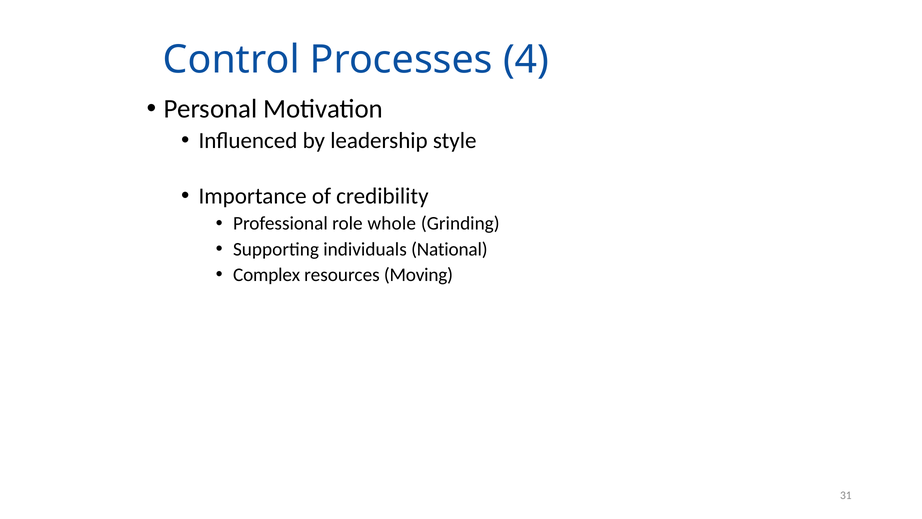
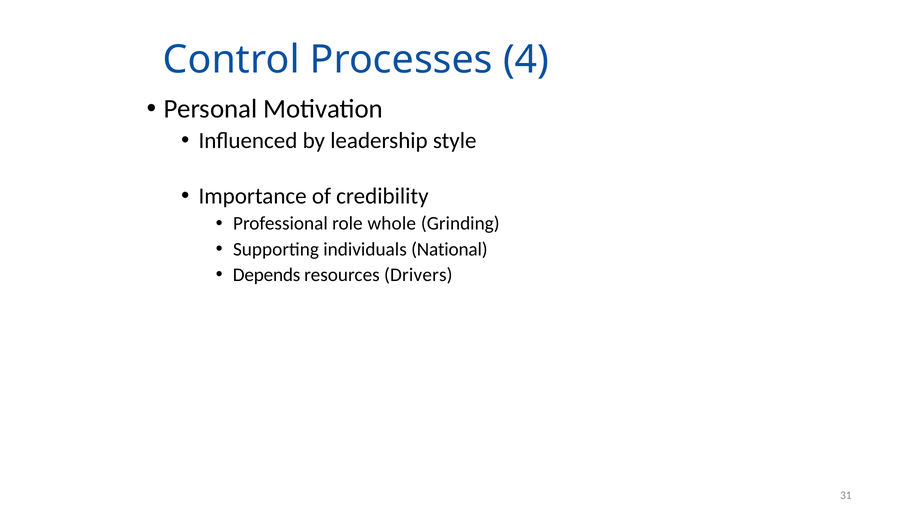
Complex: Complex -> Depends (267, 275)
Moving: Moving -> Drivers (418, 275)
